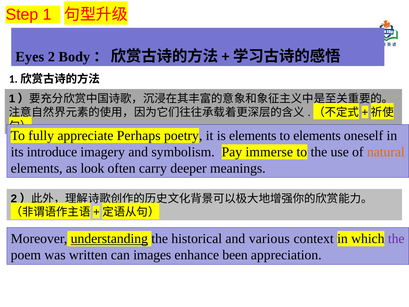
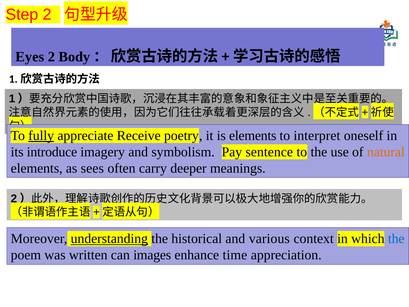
Step 1: 1 -> 2 (47, 15)
fully underline: none -> present (41, 136)
Perhaps: Perhaps -> Receive (139, 136)
to elements: elements -> interpret (317, 136)
immerse: immerse -> sentence (269, 152)
look: look -> sees (92, 168)
the colour: purple -> blue (396, 239)
been: been -> time (235, 255)
